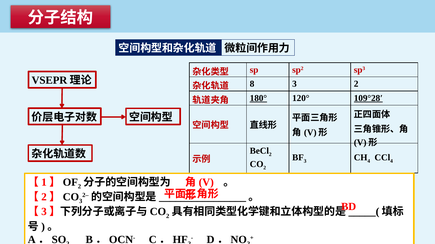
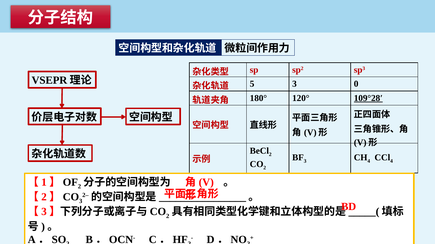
8: 8 -> 5 (252, 84)
3 2: 2 -> 0 (356, 84)
180° underline: present -> none (258, 98)
